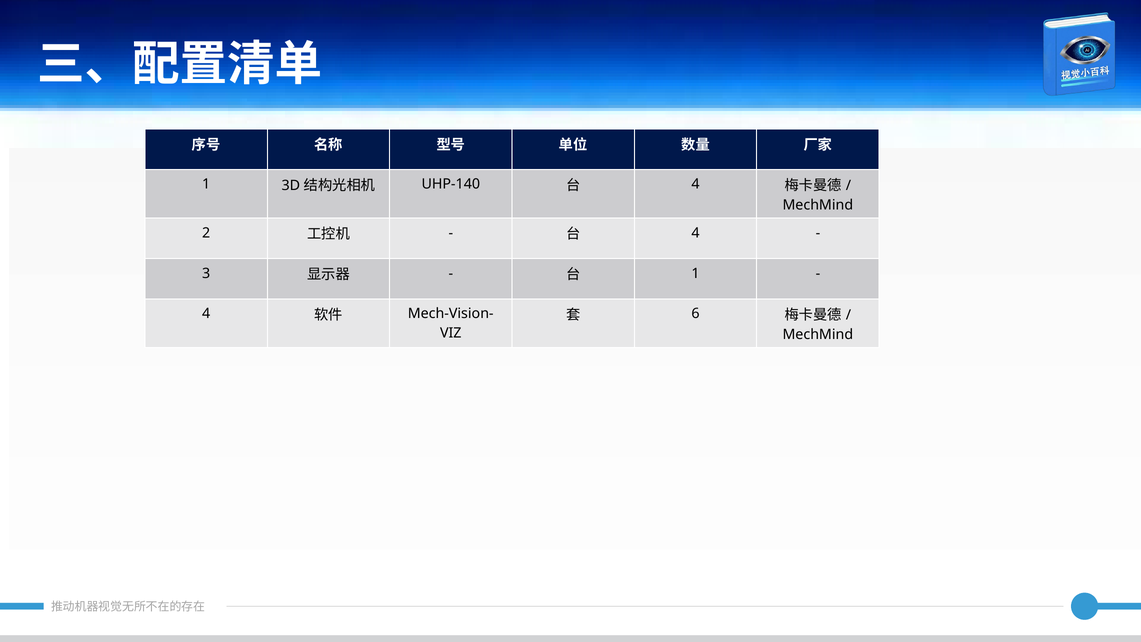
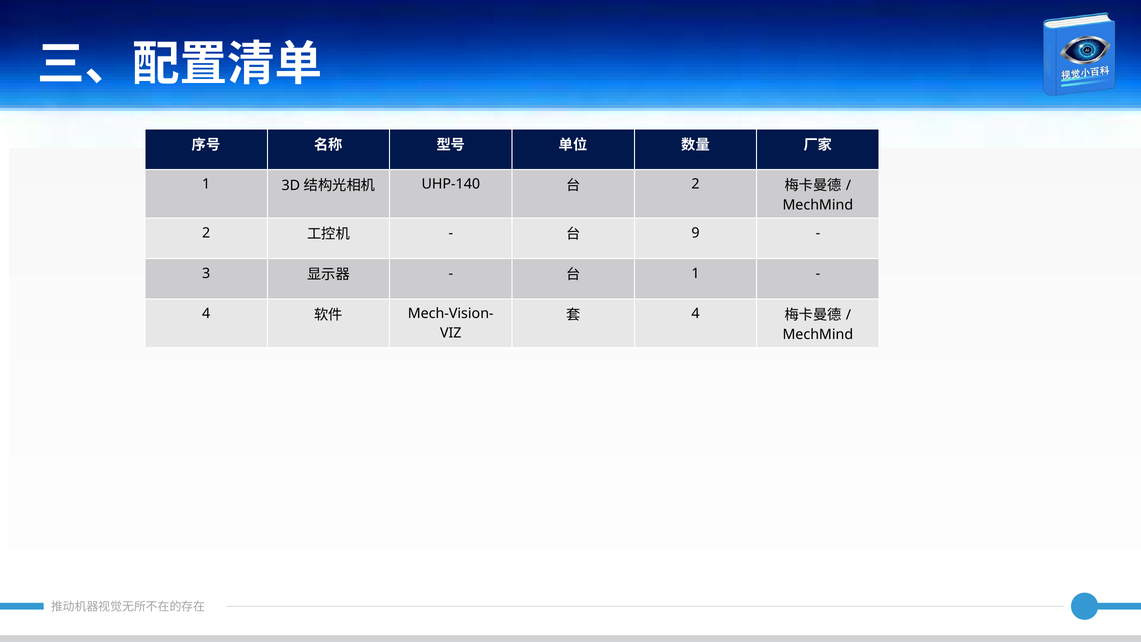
4: 4 -> 2 (696, 184)
4: 4 -> 9 (696, 233)
6: 6 -> 4 (696, 314)
